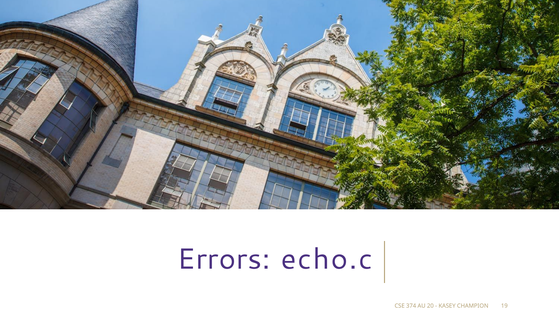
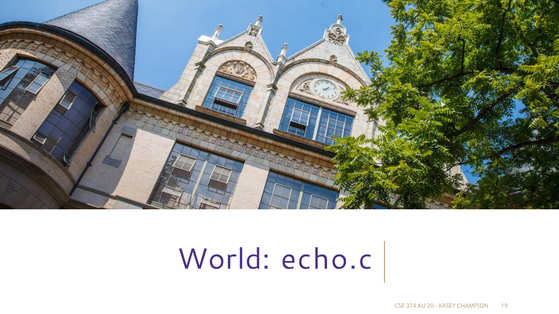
Errors: Errors -> World (224, 260)
